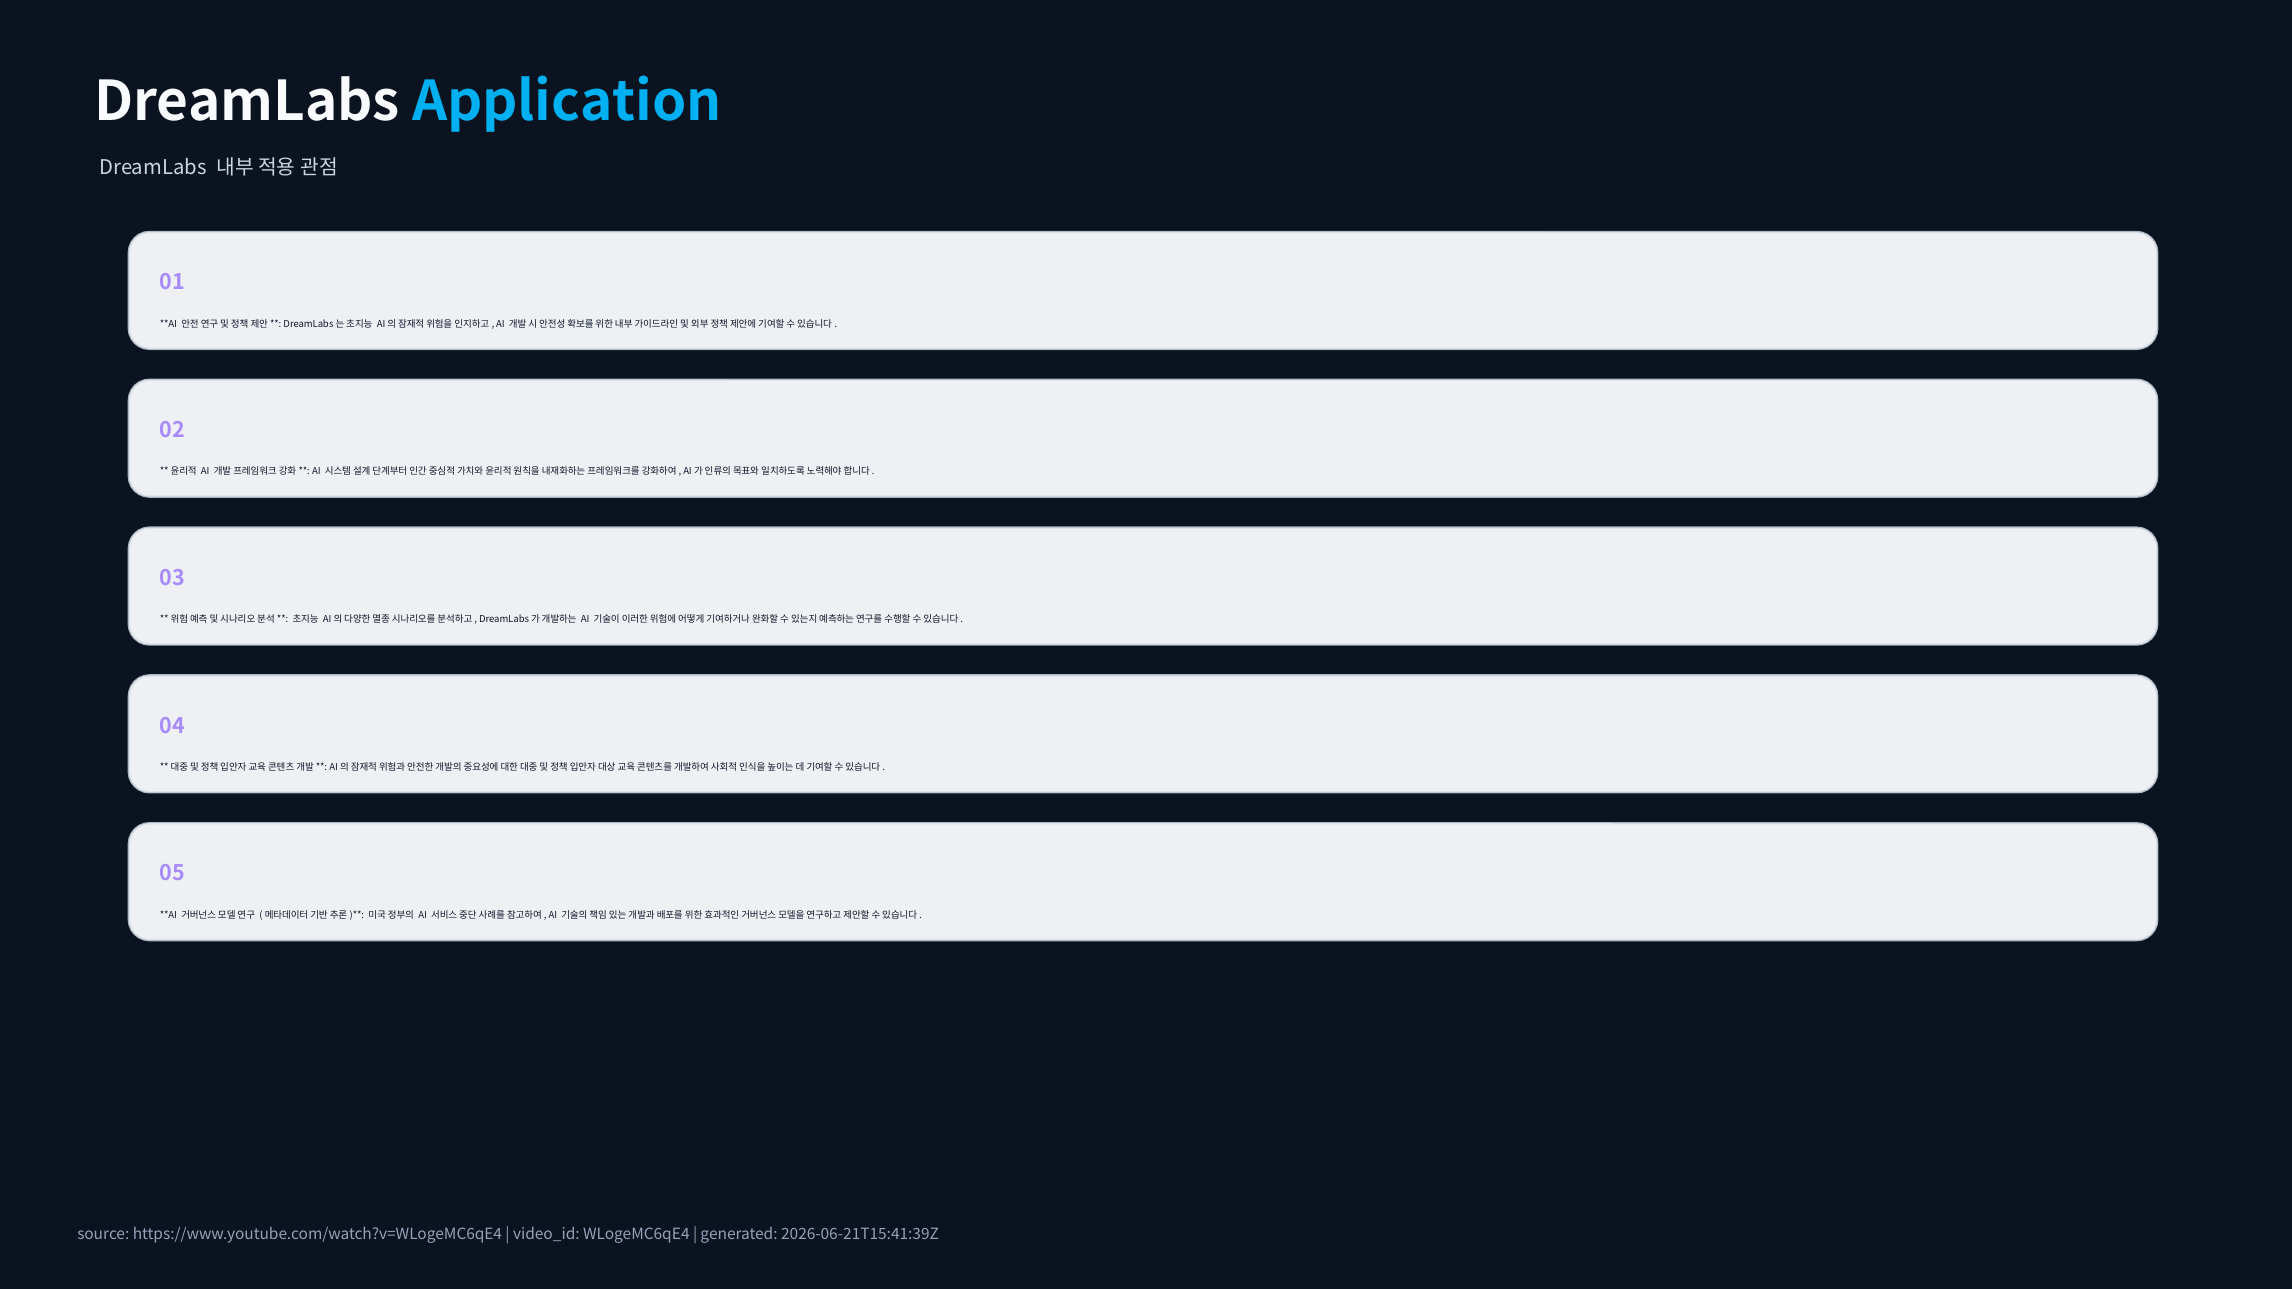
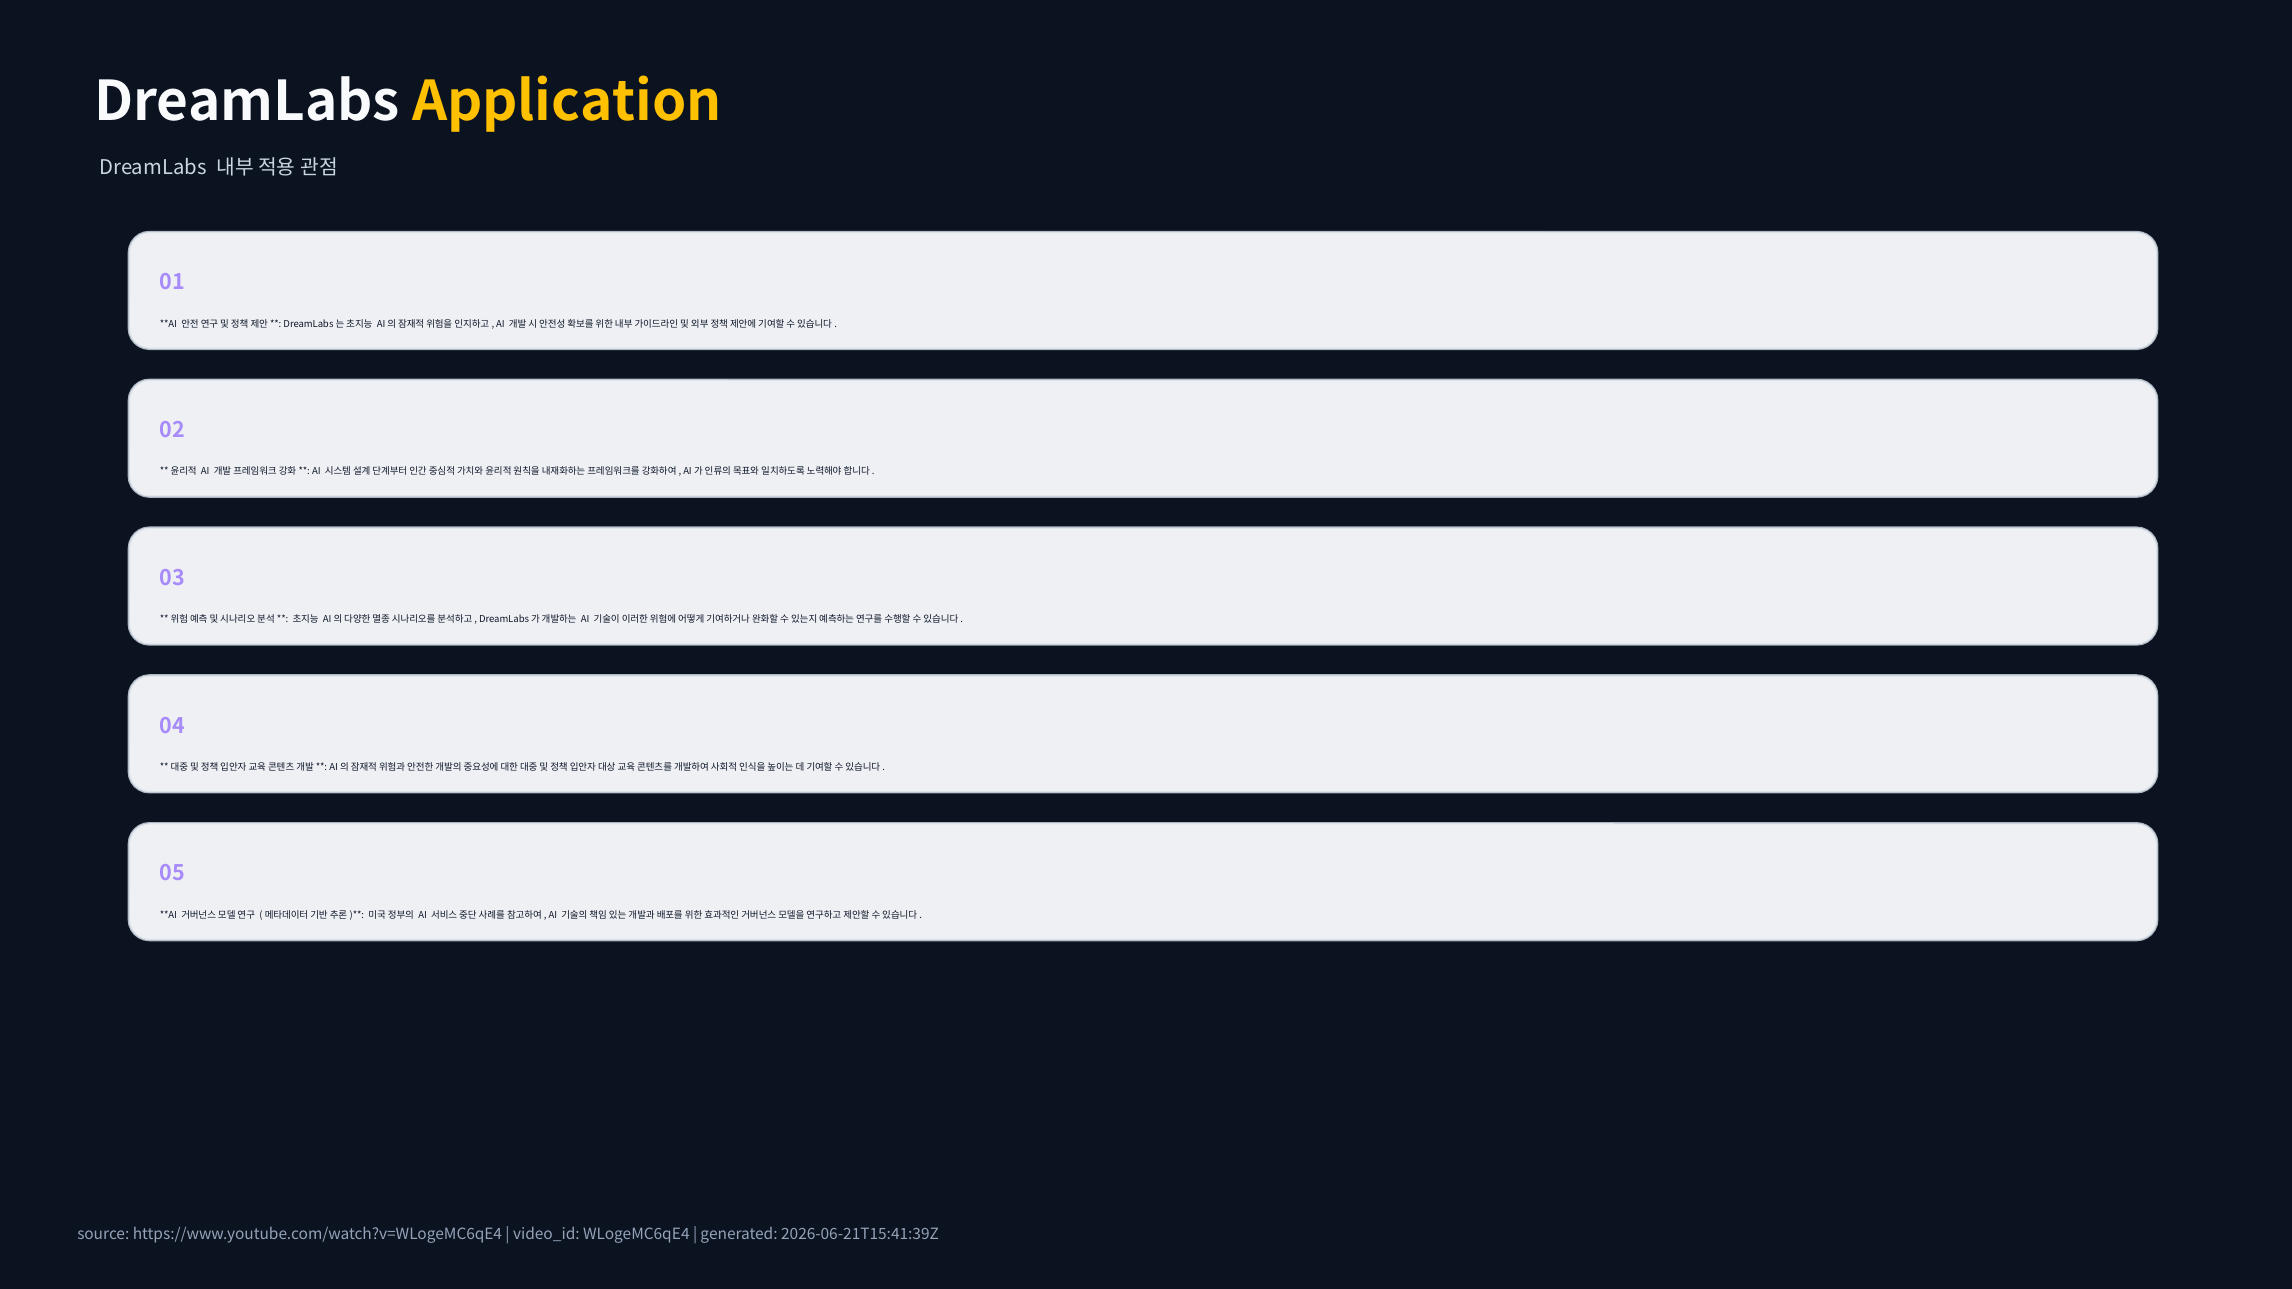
Application colour: light blue -> yellow (567, 103)
